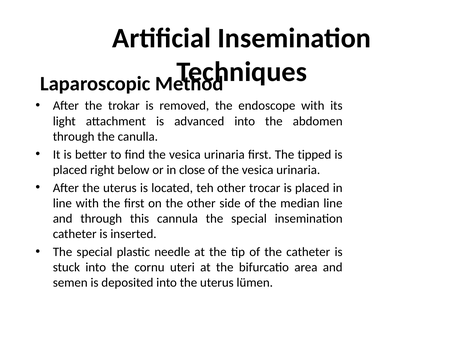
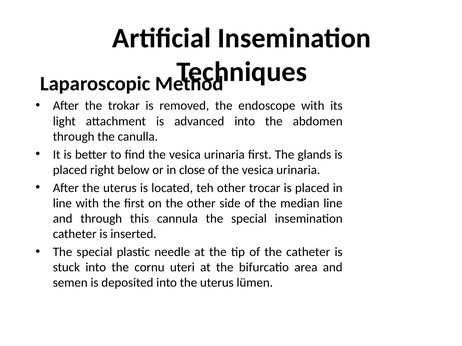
tipped: tipped -> glands (314, 155)
